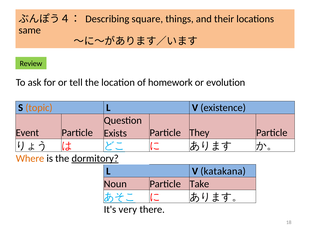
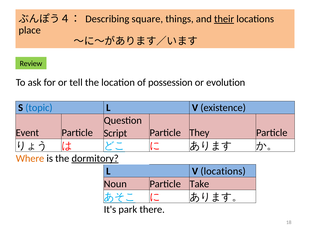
their underline: none -> present (224, 19)
same: same -> place (30, 30)
homework: homework -> possession (170, 82)
topic colour: orange -> blue (39, 107)
Exists: Exists -> Script (115, 133)
V katakana: katakana -> locations (223, 171)
very: very -> park (128, 209)
